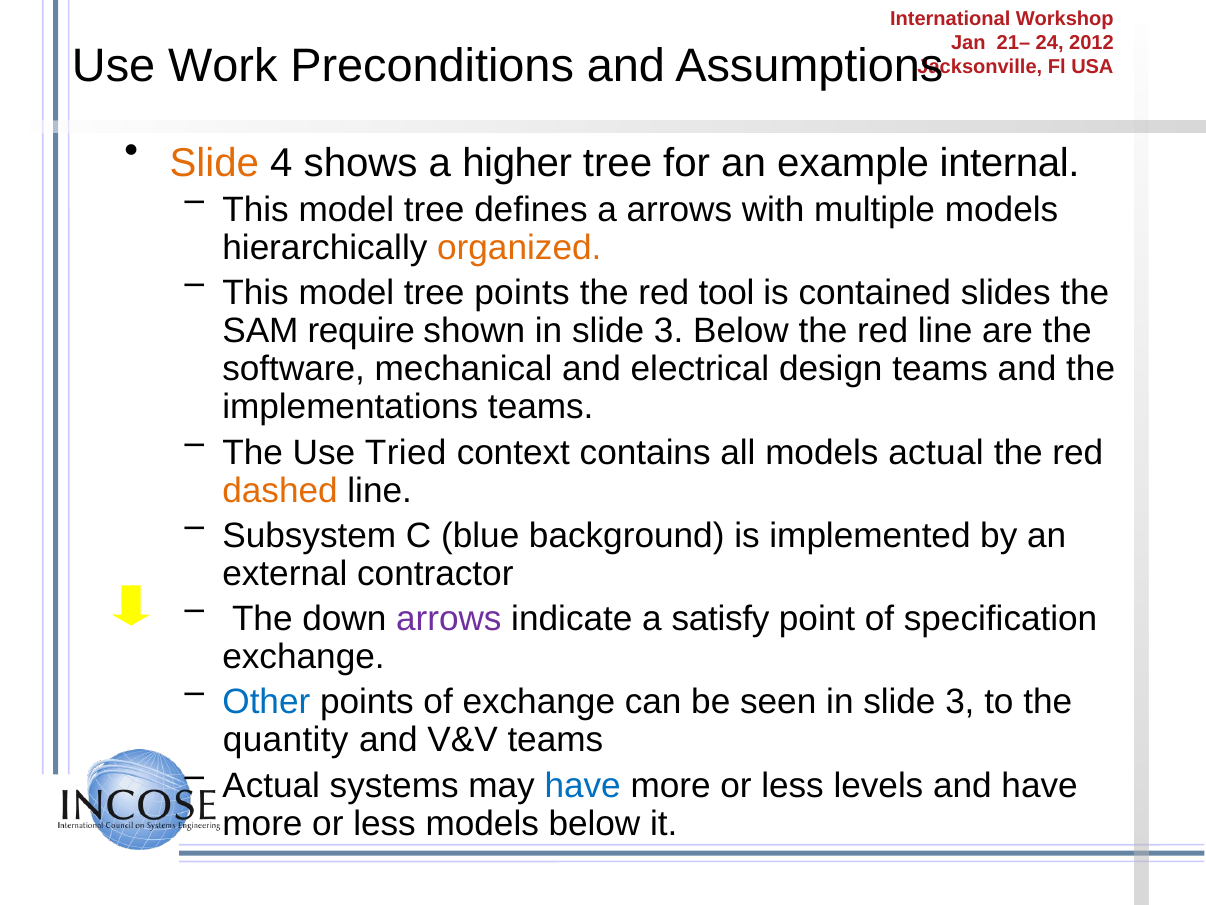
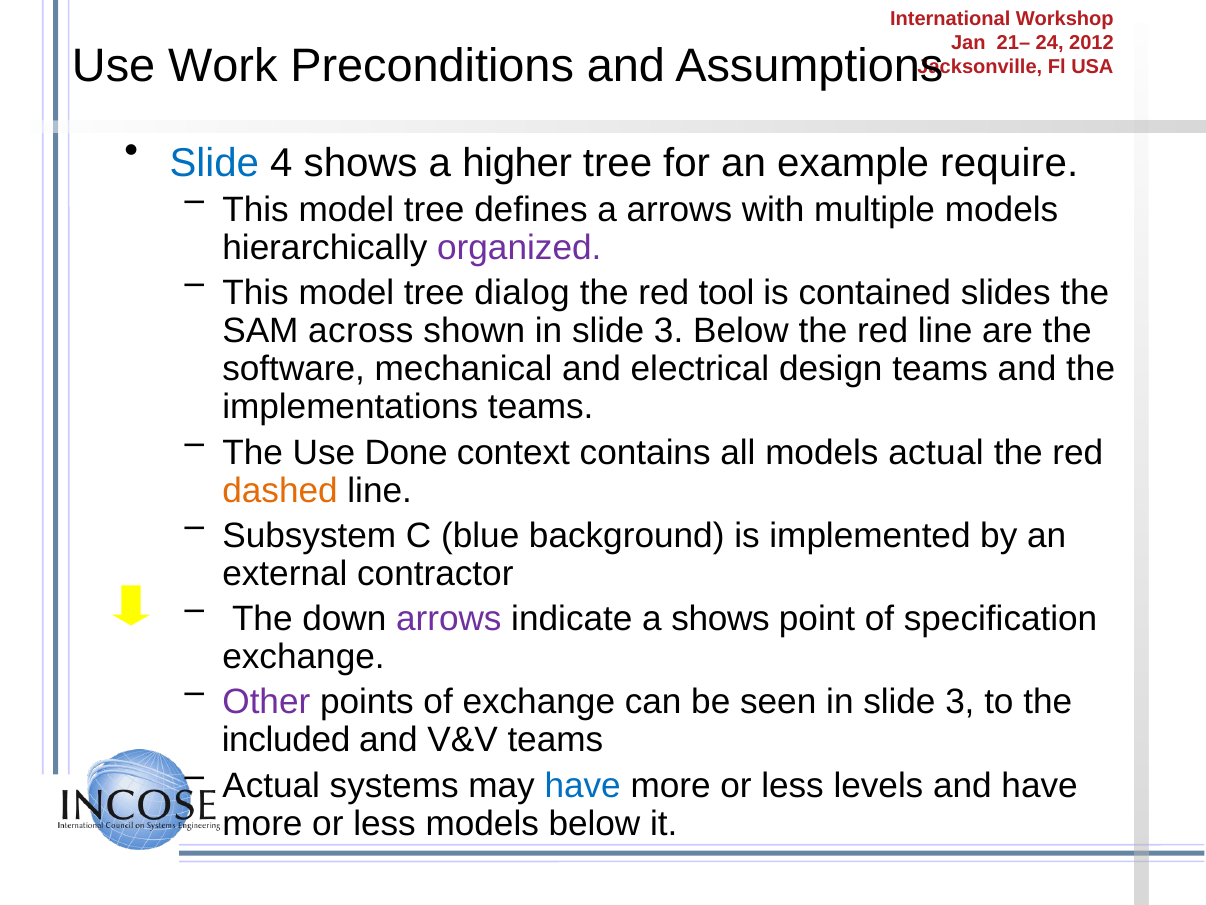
Slide colour: orange -> blue (214, 163)
internal: internal -> require (1009, 163)
organized colour: orange -> purple (519, 248)
tree points: points -> dialog (522, 293)
require: require -> across (361, 331)
Tried: Tried -> Done (406, 452)
a satisfy: satisfy -> shows (720, 619)
Other colour: blue -> purple (266, 702)
quantity: quantity -> included (286, 740)
